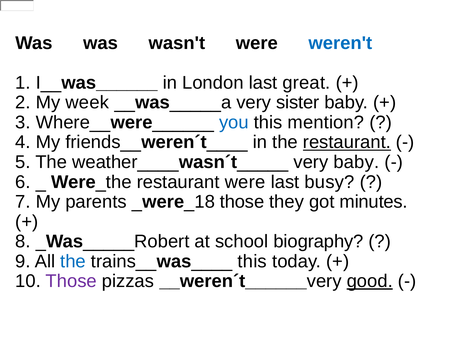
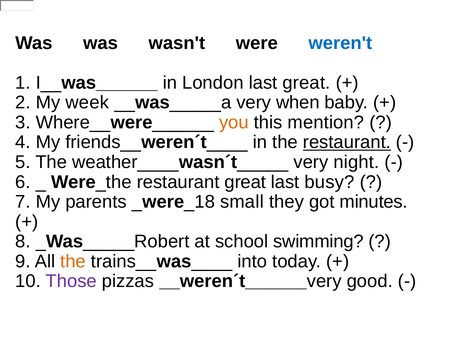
sister: sister -> when (298, 103)
you colour: blue -> orange (234, 123)
very baby: baby -> night (356, 162)
restaurant were: were -> great (245, 182)
_were_18 those: those -> small (242, 202)
biography: biography -> swimming (319, 242)
the colour: blue -> orange (73, 262)
trains__was____ this: this -> into (252, 262)
good underline: present -> none (370, 282)
